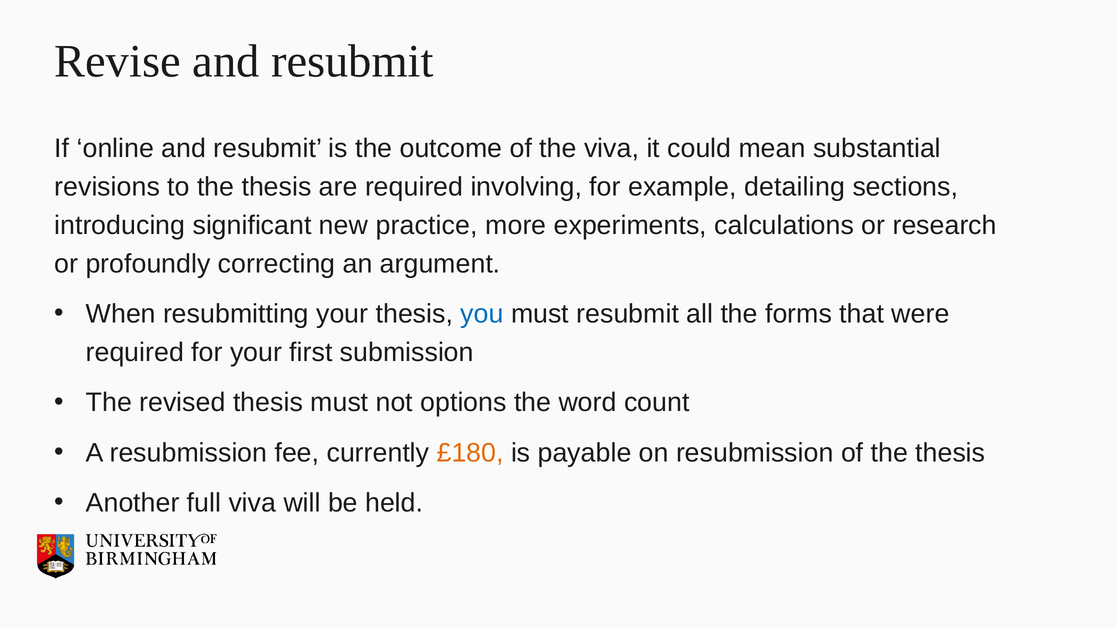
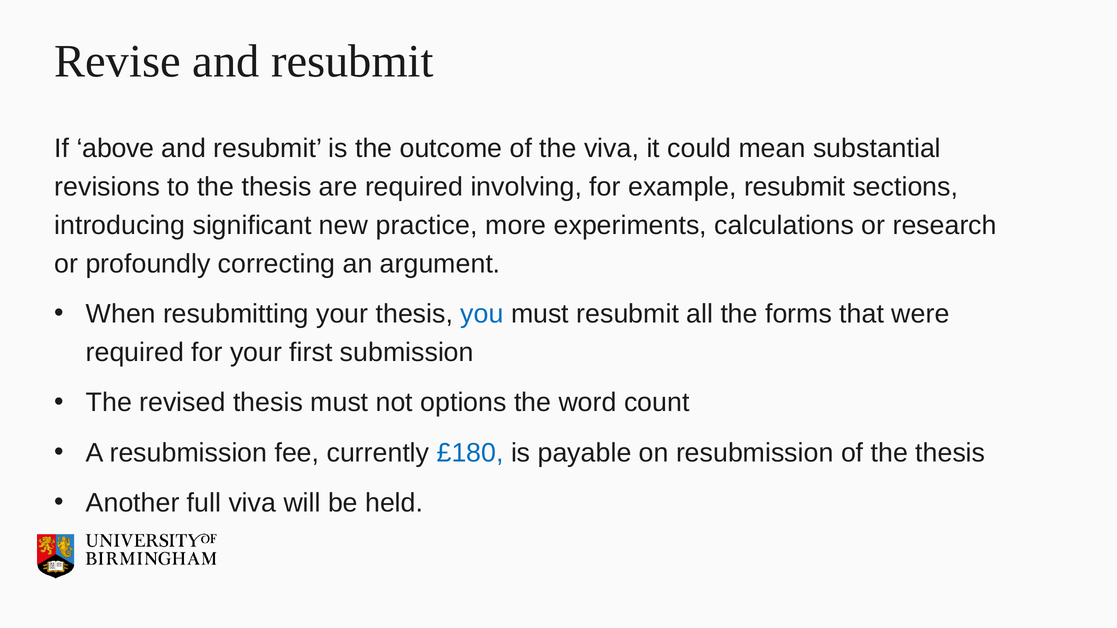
online: online -> above (115, 149)
example detailing: detailing -> resubmit (795, 187)
£180 colour: orange -> blue (470, 453)
